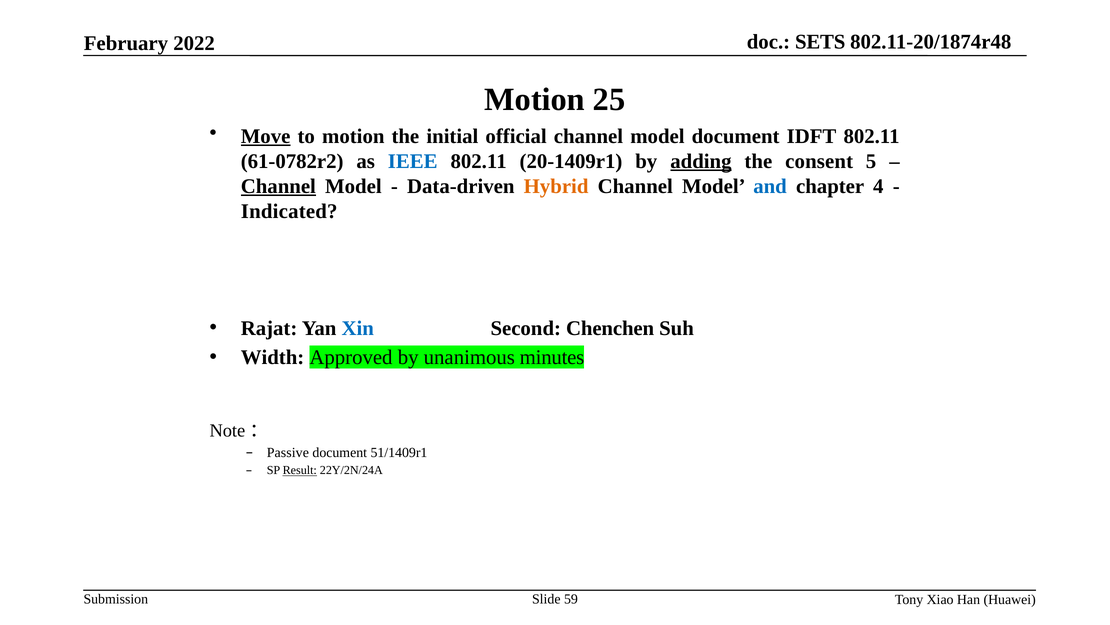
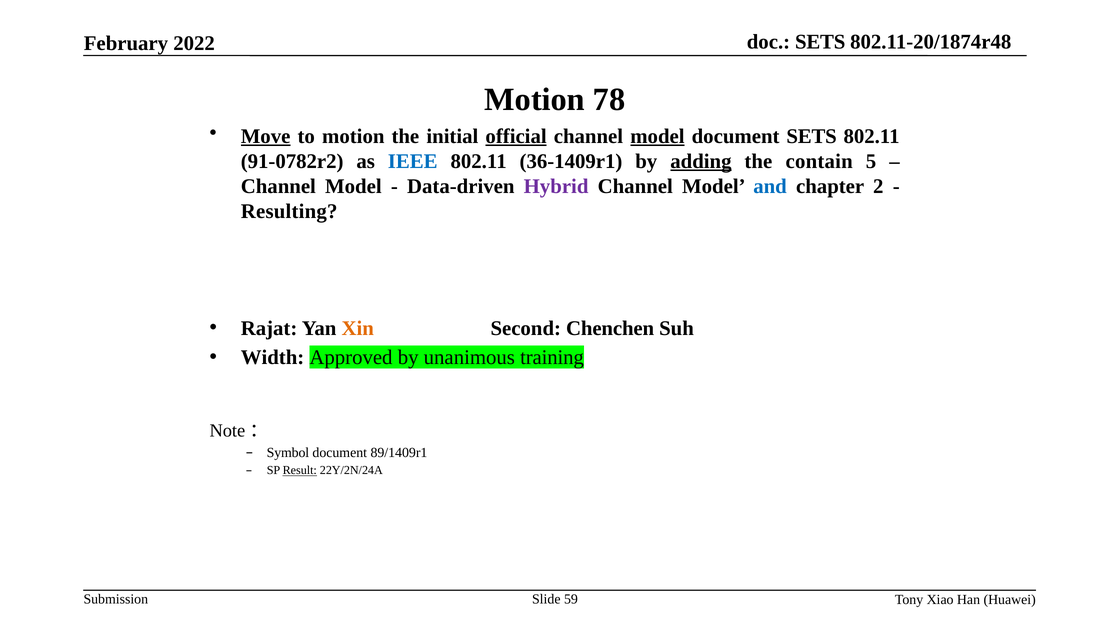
25: 25 -> 78 (609, 99)
official underline: none -> present (516, 136)
model underline: none -> present (657, 136)
document IDFT: IDFT -> SETS (812, 136)
61-0782r2: 61-0782r2 -> 91-0782r2 (292, 161)
20-1409r1: 20-1409r1 -> 36-1409r1 (571, 161)
consent: consent -> contain (819, 161)
Channel underline: present -> none (278, 186)
Hybrid colour: orange -> purple (556, 186)
4: 4 -> 2 (878, 186)
Indicated: Indicated -> Resulting (289, 211)
Xin colour: blue -> orange (358, 328)
minutes: minutes -> training (552, 357)
Passive: Passive -> Symbol (288, 452)
51/1409r1: 51/1409r1 -> 89/1409r1 (399, 452)
